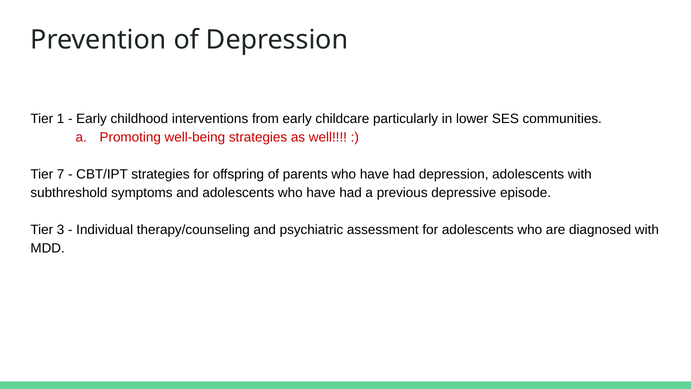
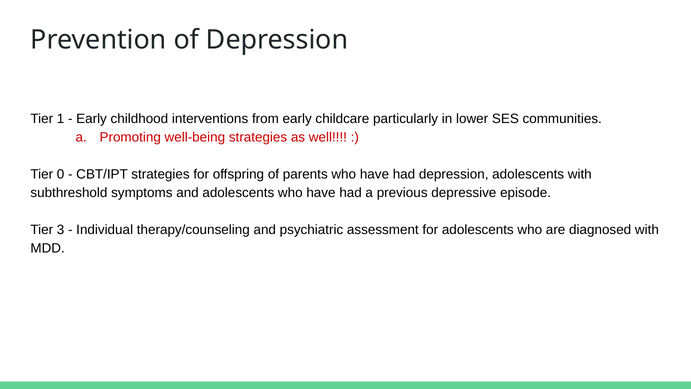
7: 7 -> 0 (61, 174)
